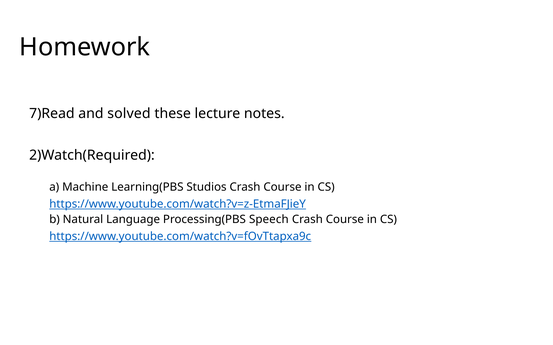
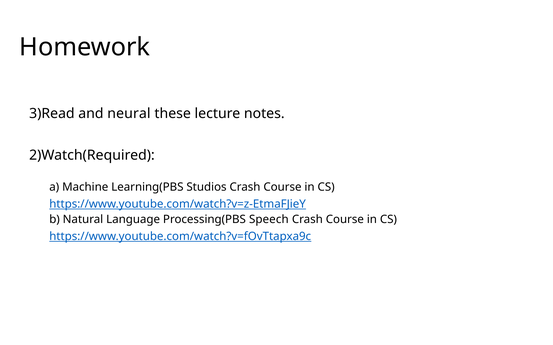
7)Read: 7)Read -> 3)Read (52, 114)
solved: solved -> neural (129, 114)
